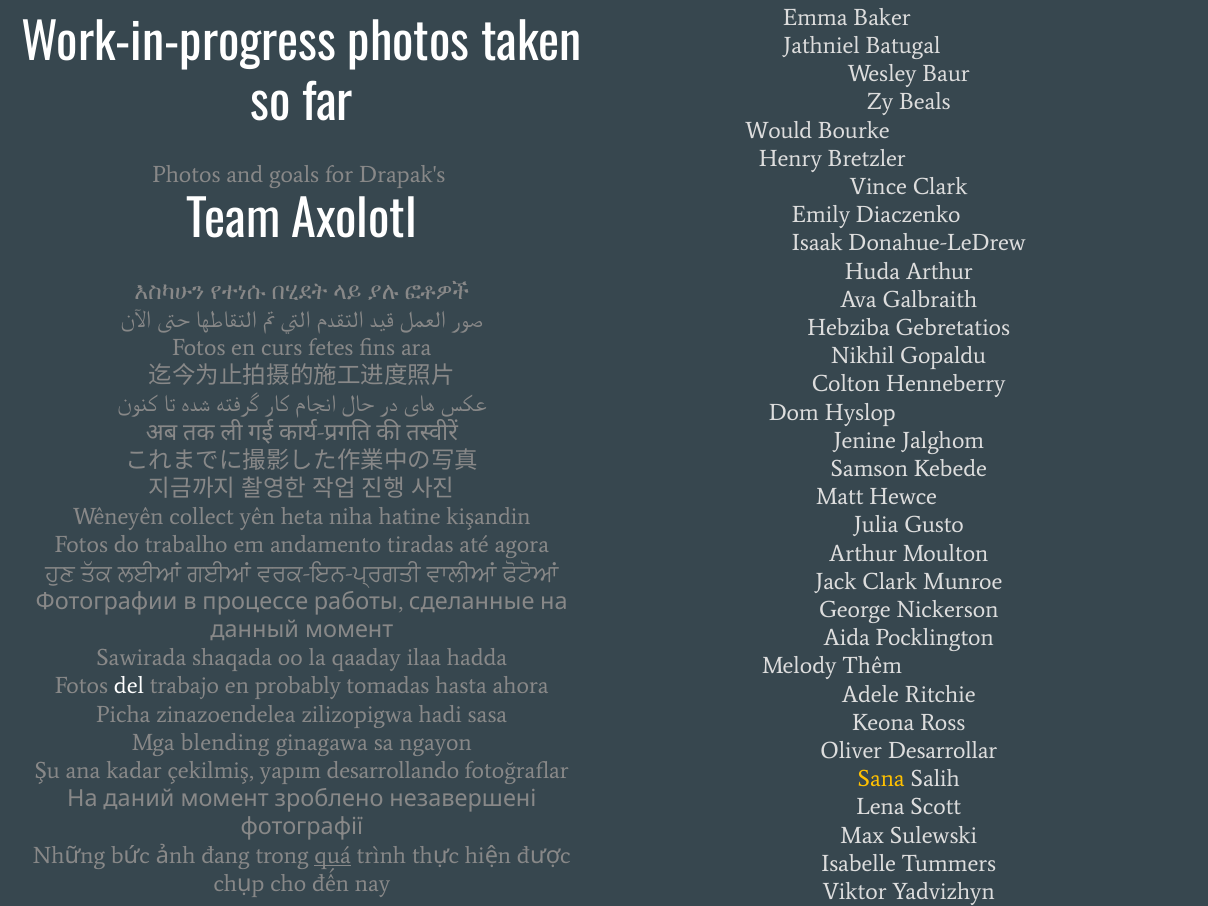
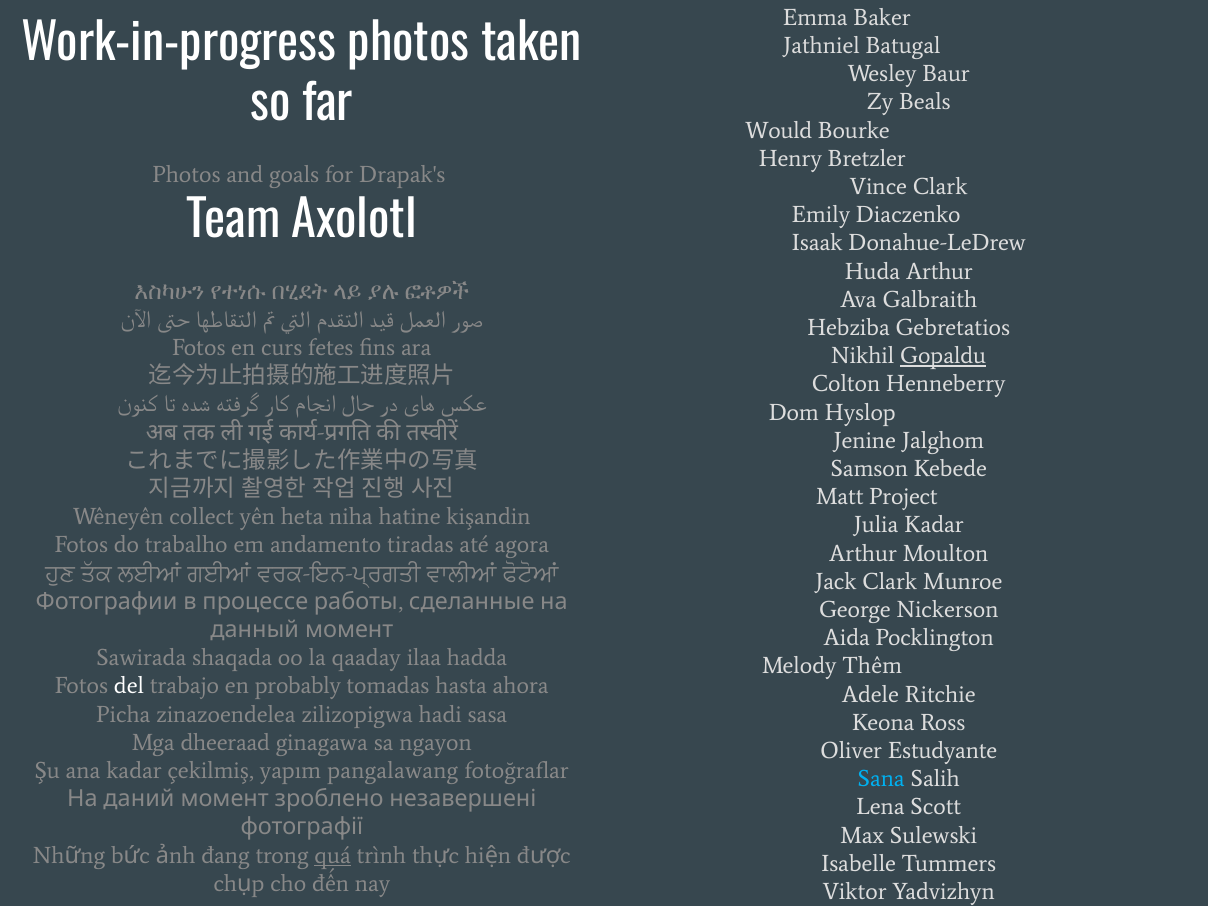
Gopaldu underline: none -> present (943, 356)
Hewce: Hewce -> Project (903, 497)
Julia Gusto: Gusto -> Kadar (934, 525)
blending: blending -> dheeraad (225, 743)
Desarrollar: Desarrollar -> Estudyante (943, 751)
desarrollando: desarrollando -> pangalawang (393, 771)
Sana colour: yellow -> light blue (881, 779)
